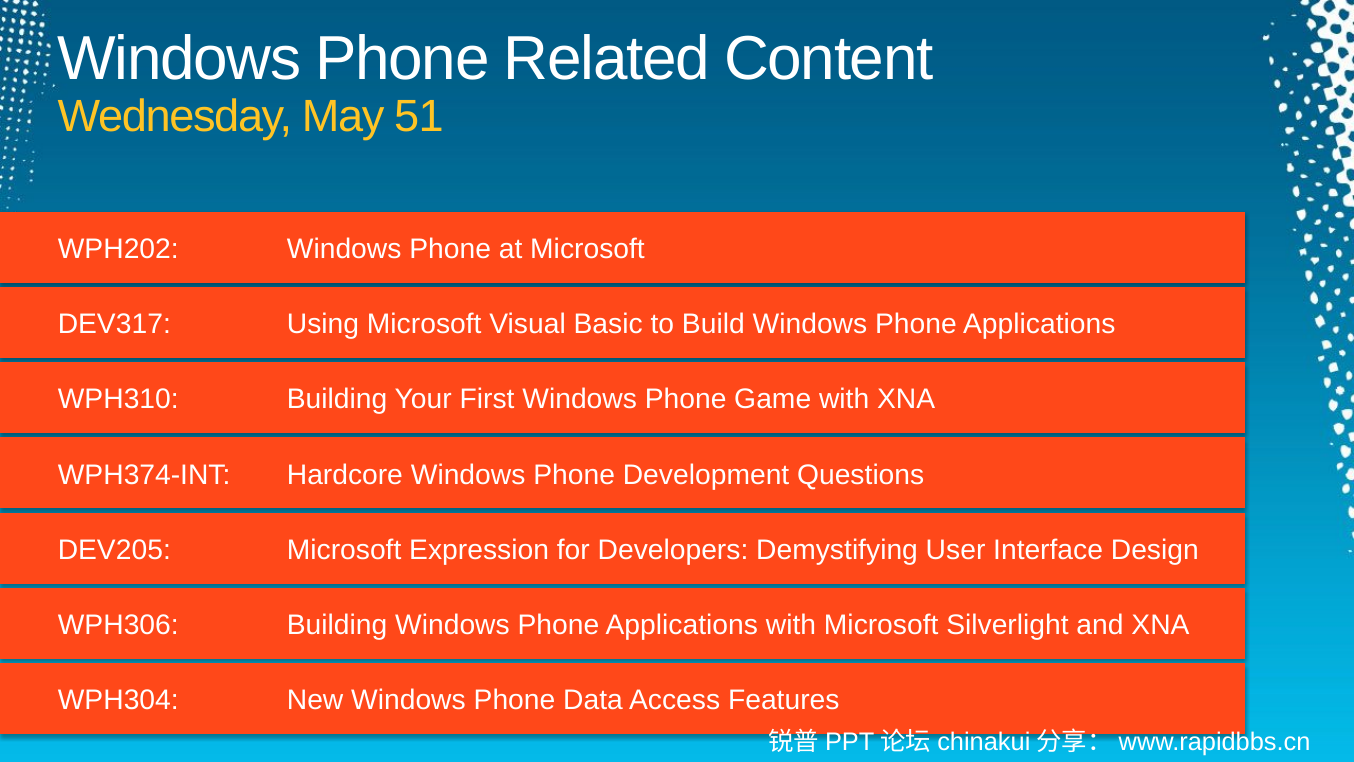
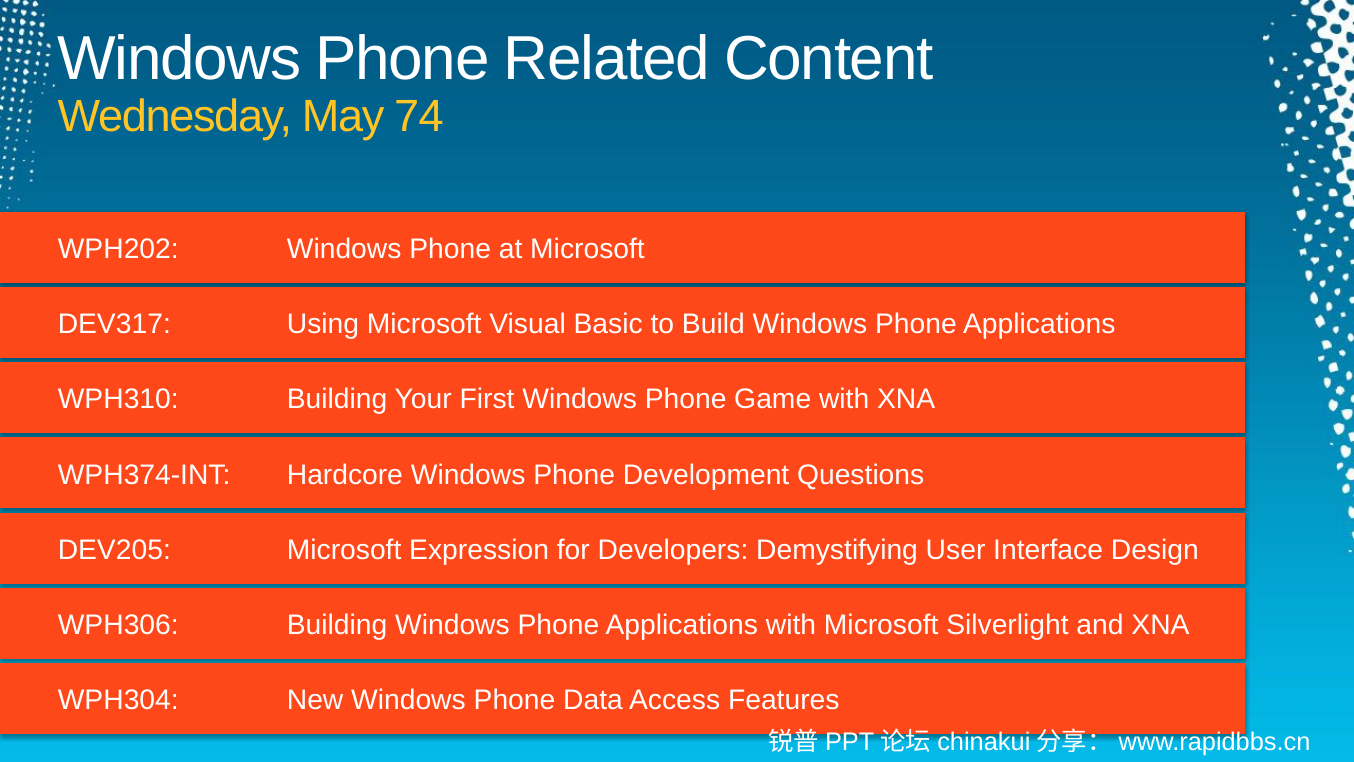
51: 51 -> 74 (419, 117)
